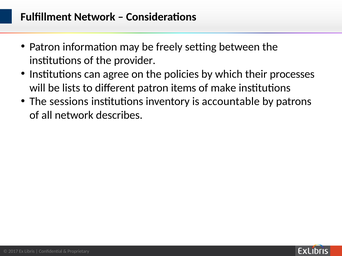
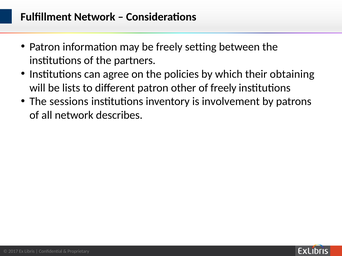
provider: provider -> partners (135, 61)
processes: processes -> obtaining (292, 74)
items: items -> other (184, 88)
of make: make -> freely (223, 88)
accountable: accountable -> involvement (231, 102)
